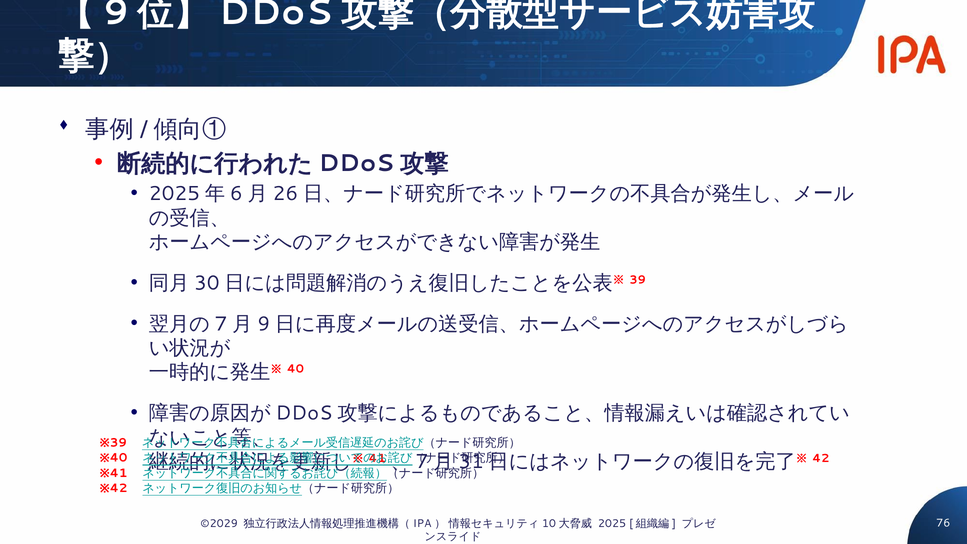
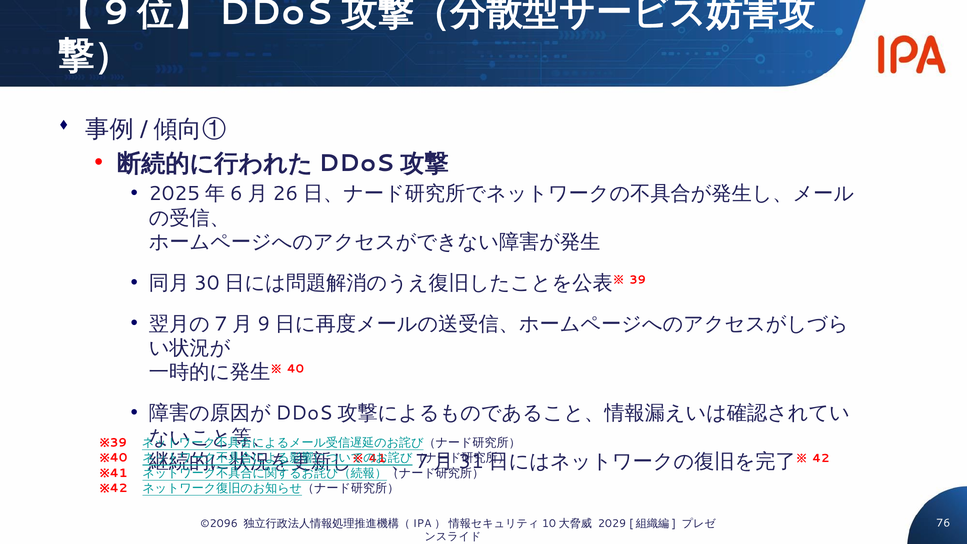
©2029: ©2029 -> ©2096 (219, 523)
2025: 2025 -> 2029 (612, 523)
